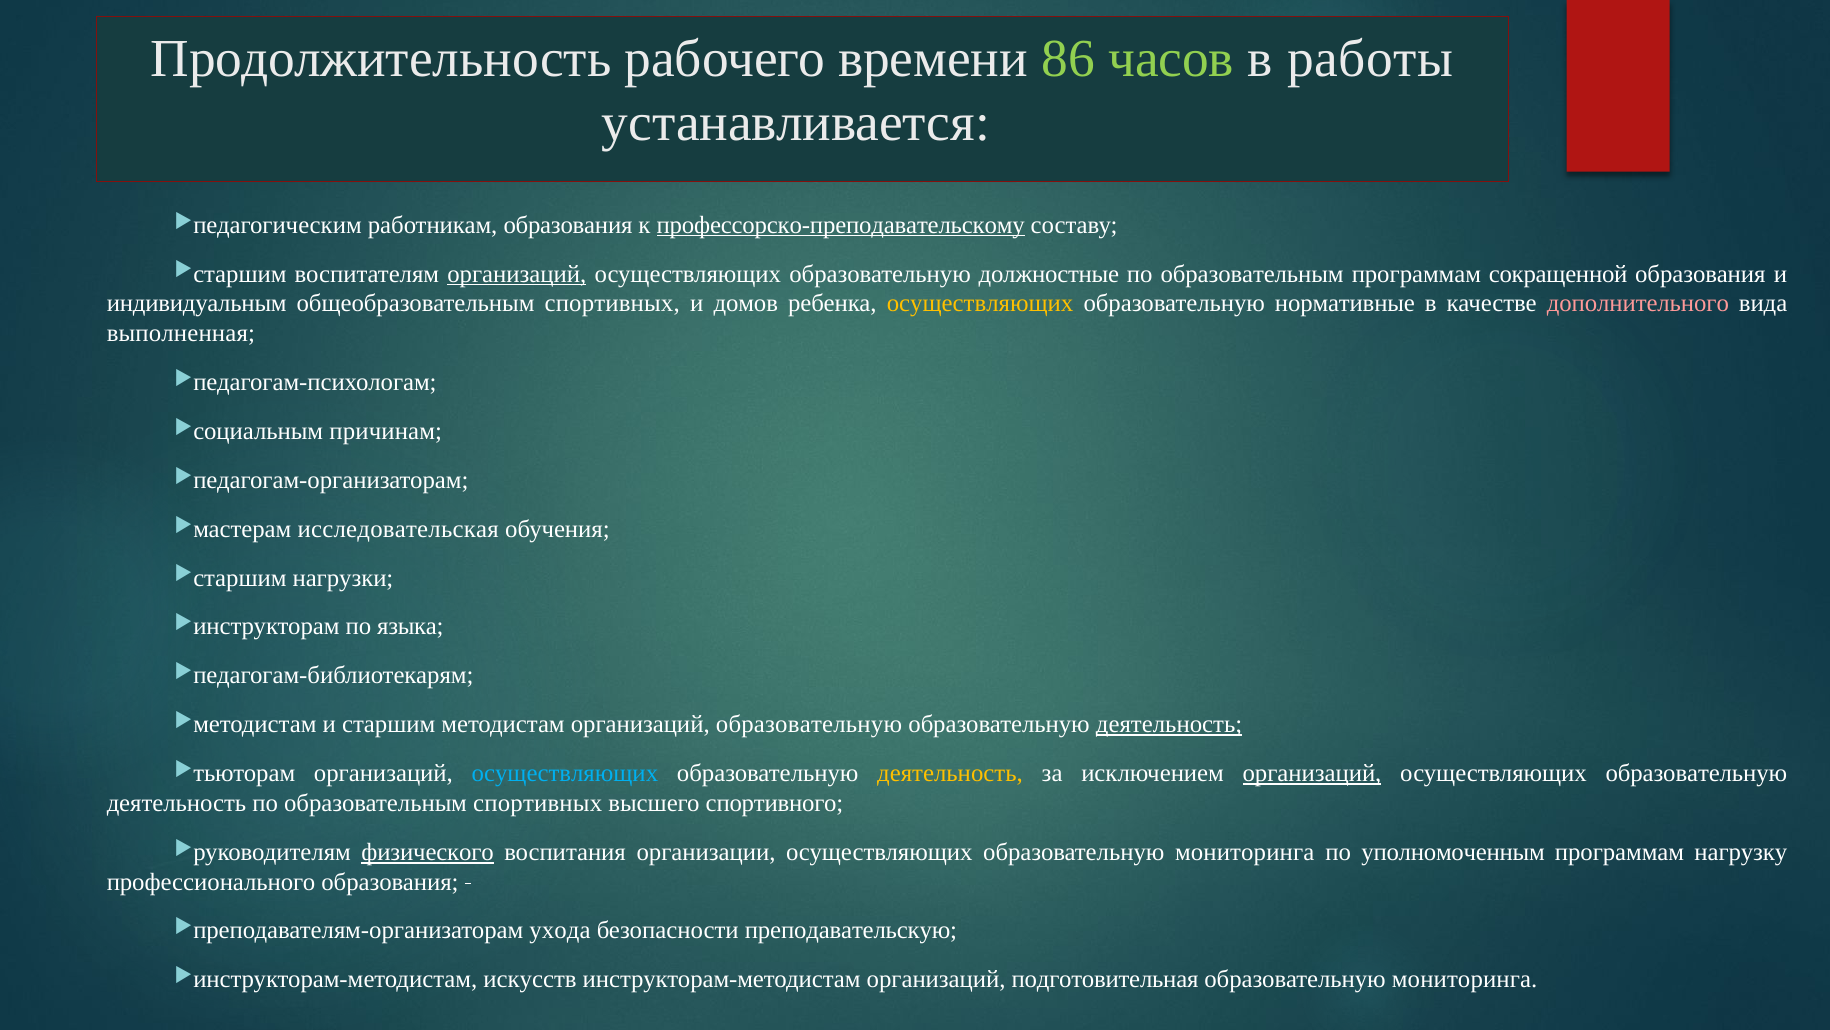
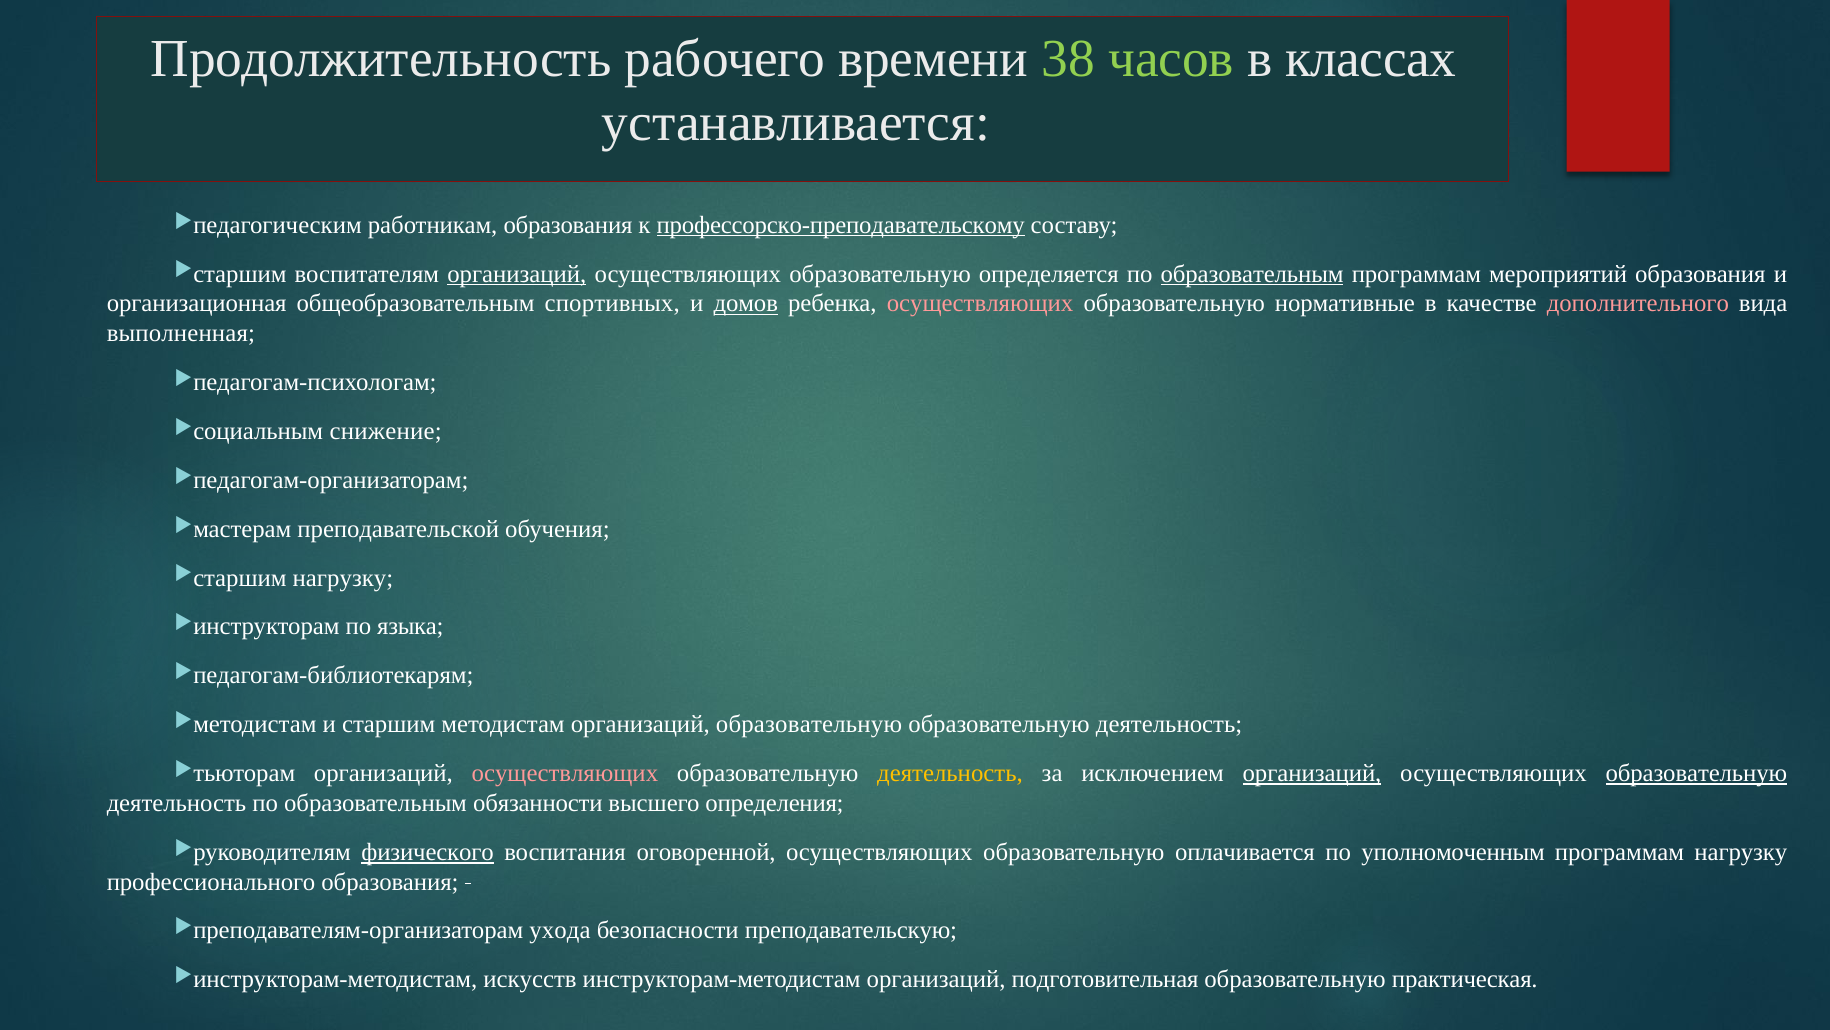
86: 86 -> 38 (1068, 59)
работы: работы -> классах (1371, 59)
должностные: должностные -> определяется (1049, 274)
образовательным underline: none -> present (1252, 274)
сокращенной: сокращенной -> мероприятий (1558, 274)
индивидуальным: индивидуальным -> организационная (197, 304)
домов underline: none -> present (746, 304)
осуществляющих colour: yellow -> pink (980, 304)
причинам: причинам -> снижение (386, 431)
исследовательская: исследовательская -> преподавательской (398, 529)
нагрузки: нагрузки -> нагрузку (343, 578)
деятельность underline: present -> none (1169, 724)
осуществляющих colour: light blue -> pink (565, 773)
образовательную underline: none -> present (1696, 773)
образовательным спортивных: спортивных -> обязанности (538, 803)
спортивного: спортивного -> определения (775, 803)
организации: организации -> оговоренной (706, 852)
осуществляющих образовательную мониторинга: мониторинга -> оплачивается (1245, 852)
мониторинга: мониторинга -> практическая (1465, 979)
